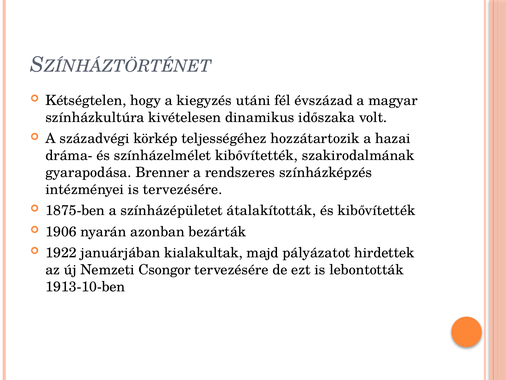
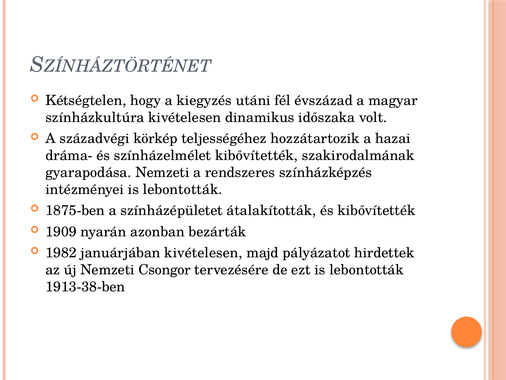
gyarapodása Brenner: Brenner -> Nemzeti (162, 172)
intézményei is tervezésére: tervezésére -> lebontották (183, 189)
1906: 1906 -> 1909 (61, 231)
1922: 1922 -> 1982 (61, 253)
januárjában kialakultak: kialakultak -> kivételesen (203, 253)
1913-10-ben: 1913-10-ben -> 1913-38-ben (85, 286)
